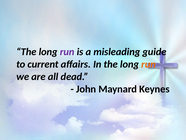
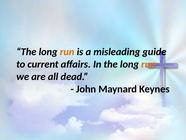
run colour: purple -> orange (67, 52)
